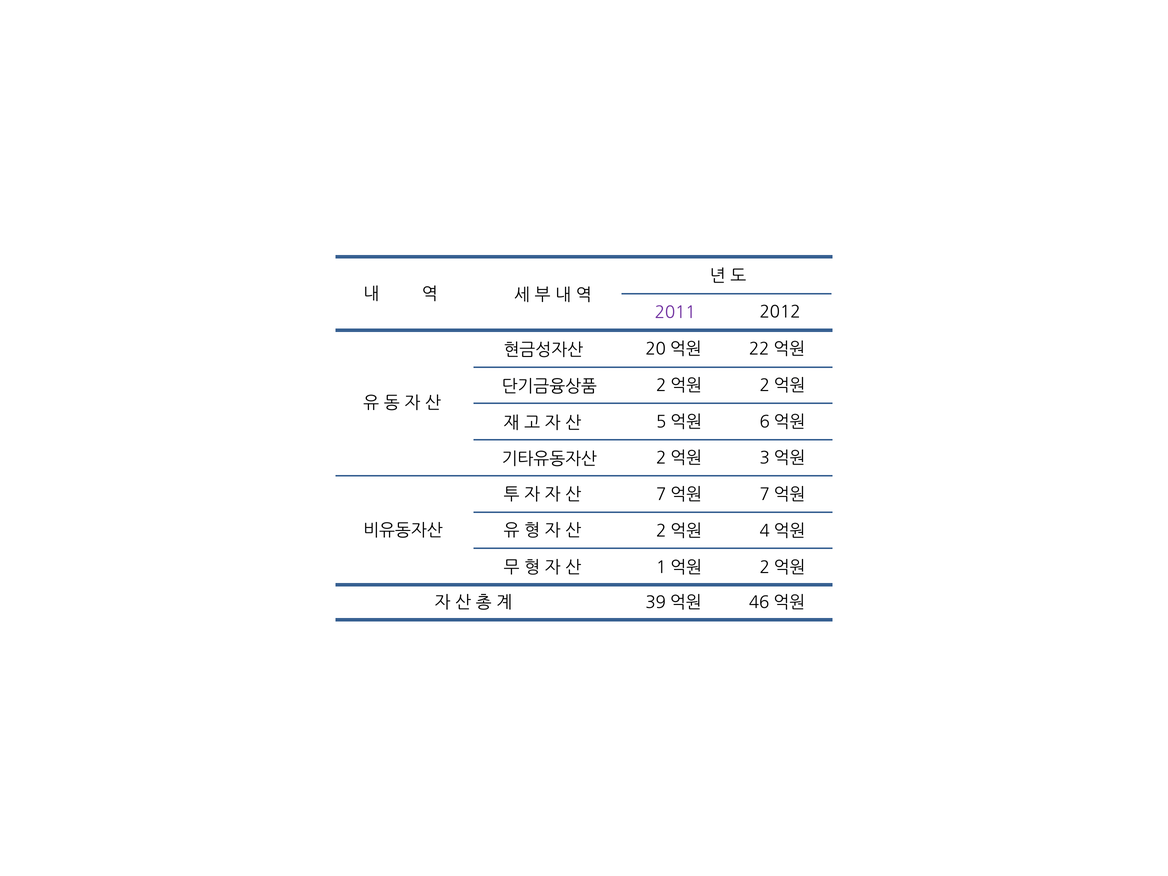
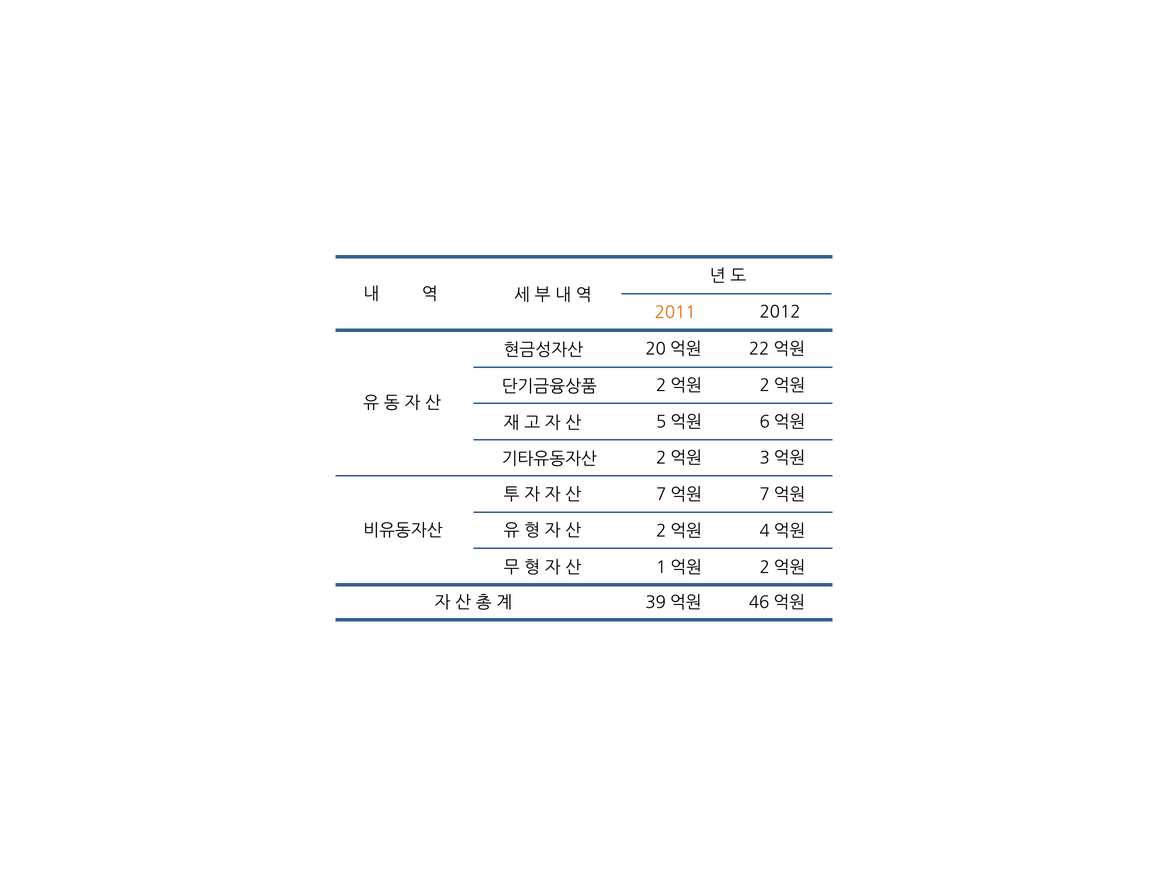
2011 colour: purple -> orange (675, 313)
